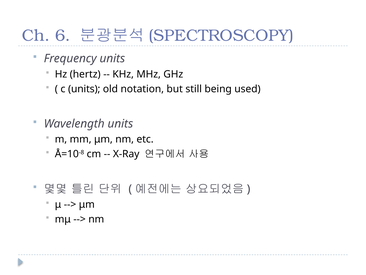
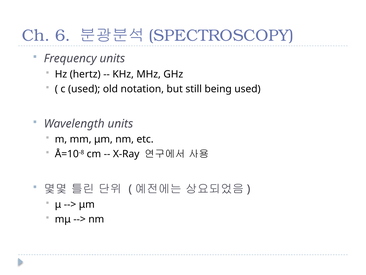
c units: units -> used (84, 89)
